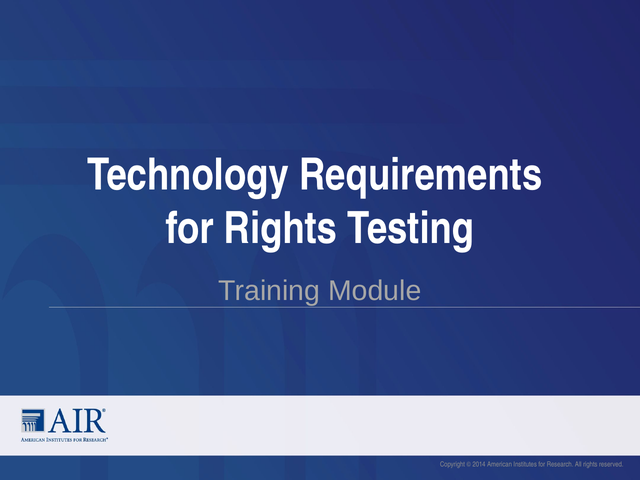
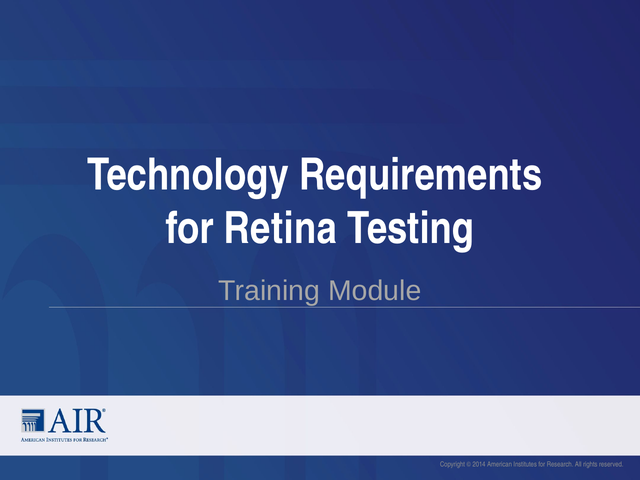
for Rights: Rights -> Retina (280, 228)
